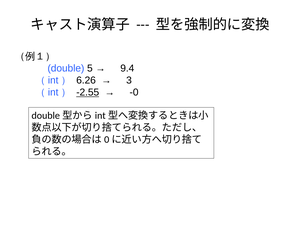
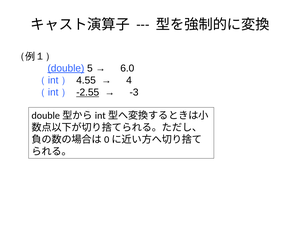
double underline: none -> present (66, 68)
9.4: 9.4 -> 6.0 (127, 68)
6.26: 6.26 -> 4.55 (86, 80)
3: 3 -> 4 (129, 80)
-0: -0 -> -3 (134, 92)
